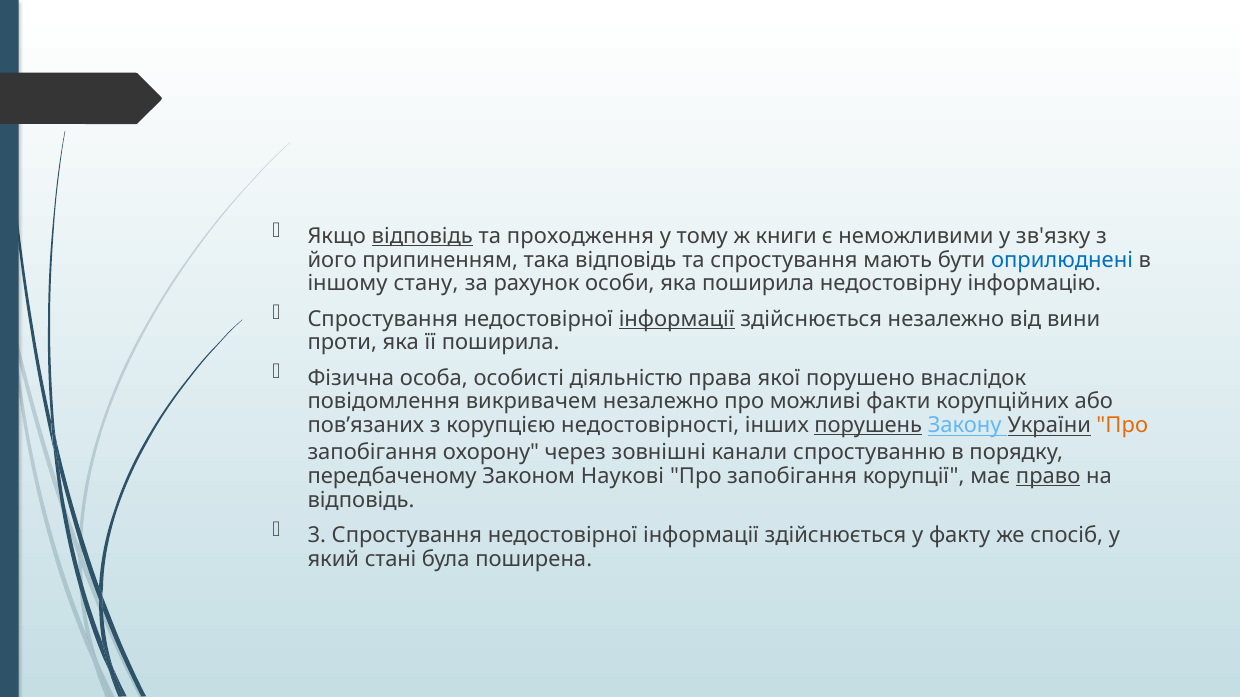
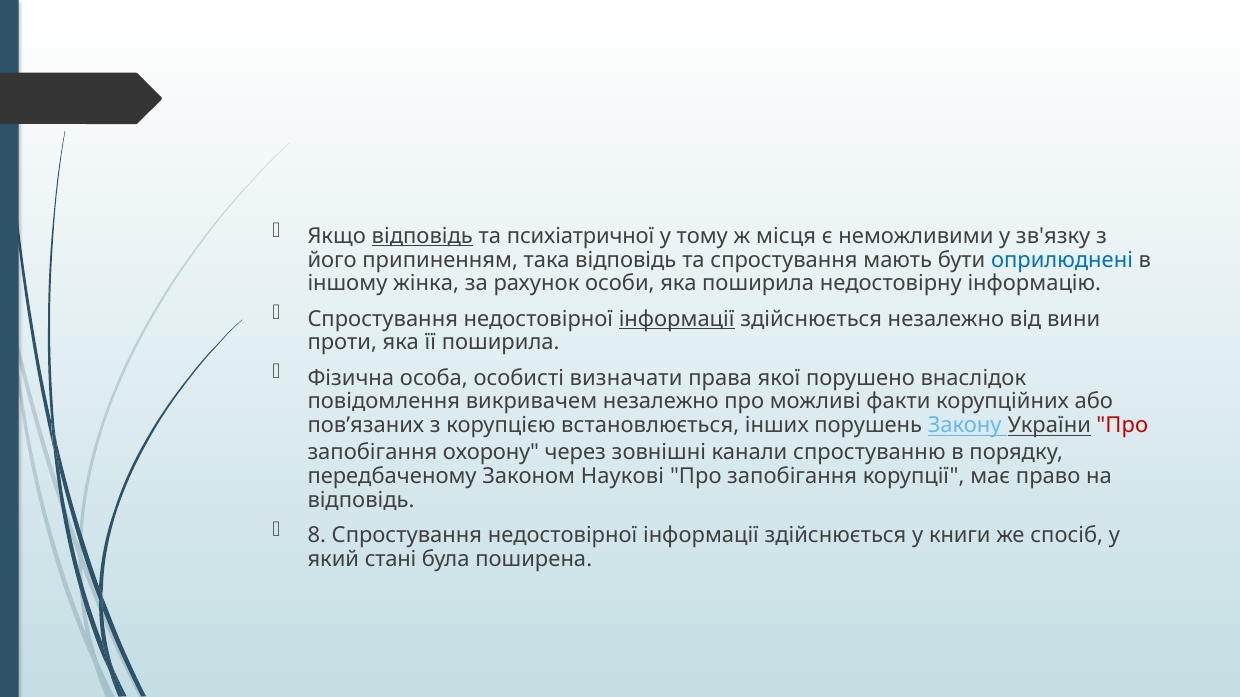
проходження: проходження -> психіатричної (581, 236)
книги: книги -> місця (786, 236)
стану: стану -> жінка (426, 284)
діяльністю: діяльністю -> визначати (626, 378)
недостовірності: недостовірності -> встановлюється (650, 426)
порушень underline: present -> none (868, 426)
Про colour: orange -> red (1122, 426)
право underline: present -> none (1048, 476)
3: 3 -> 8 (317, 536)
факту: факту -> книги (960, 536)
